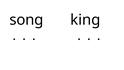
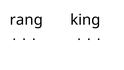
song: song -> rang (26, 20)
